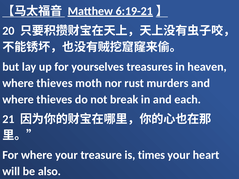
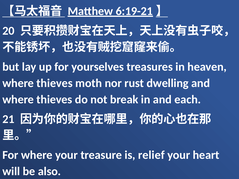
murders: murders -> dwelling (168, 83)
times: times -> relief (151, 155)
